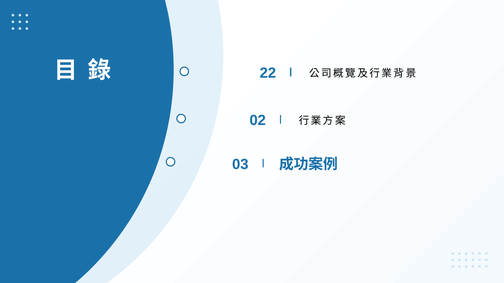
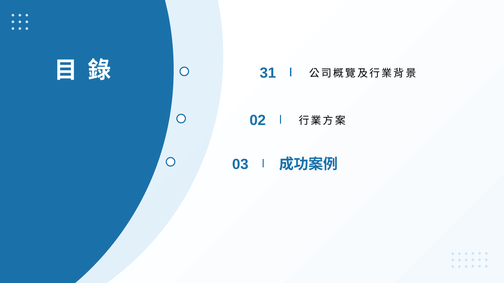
22: 22 -> 31 (268, 73)
